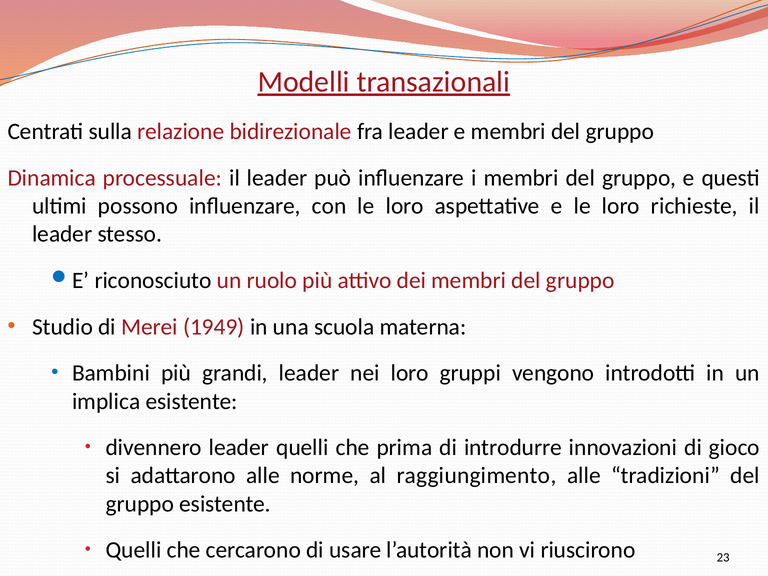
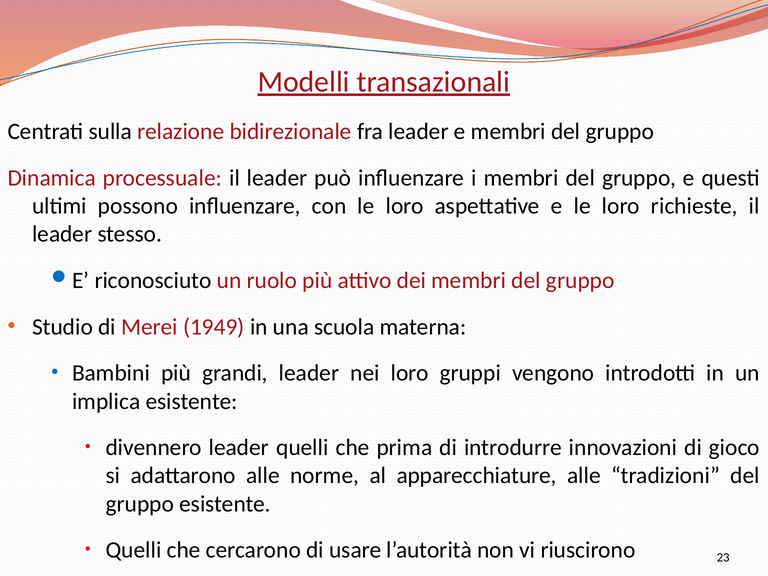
raggiungimento: raggiungimento -> apparecchiature (477, 476)
